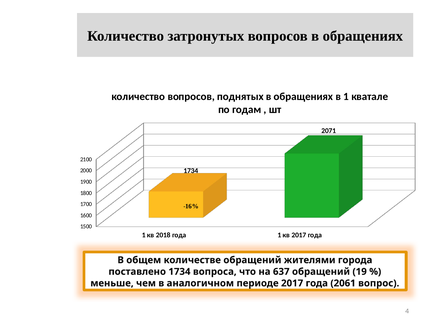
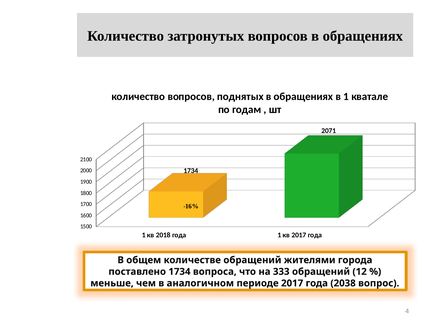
637: 637 -> 333 (281, 272)
19: 19 -> 12 (360, 272)
2061: 2061 -> 2038 (343, 283)
